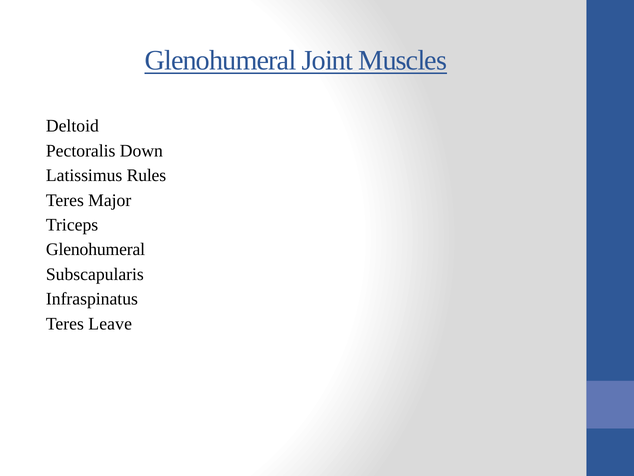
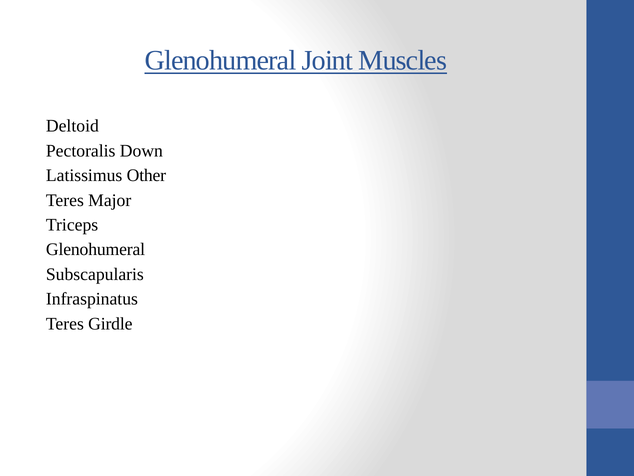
Rules: Rules -> Other (146, 175)
Leave: Leave -> Girdle (110, 323)
